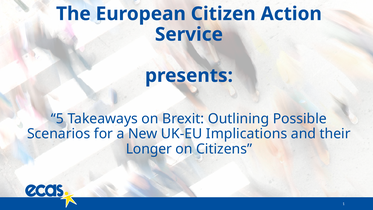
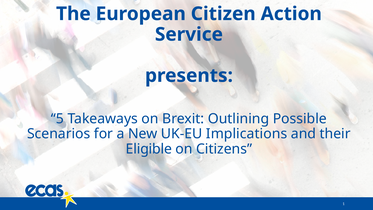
Longer: Longer -> Eligible (149, 149)
